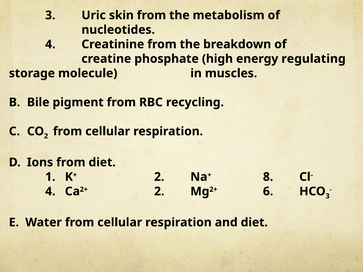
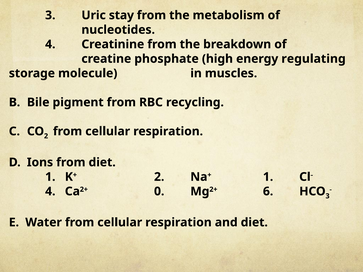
skin: skin -> stay (121, 15)
8: 8 -> 1 (268, 177)
2: 2 -> 0 (159, 192)
